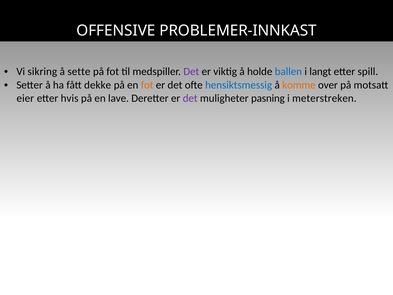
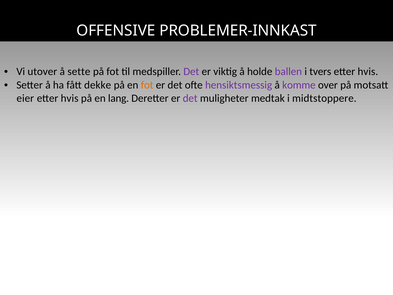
sikring: sikring -> utover (42, 72)
ballen colour: blue -> purple (288, 72)
langt: langt -> tvers (320, 72)
spill: spill -> hvis (368, 72)
hensiktsmessig colour: blue -> purple (239, 85)
komme colour: orange -> purple (299, 85)
lave: lave -> lang (119, 98)
pasning: pasning -> medtak (268, 98)
meterstreken: meterstreken -> midtstoppere (324, 98)
